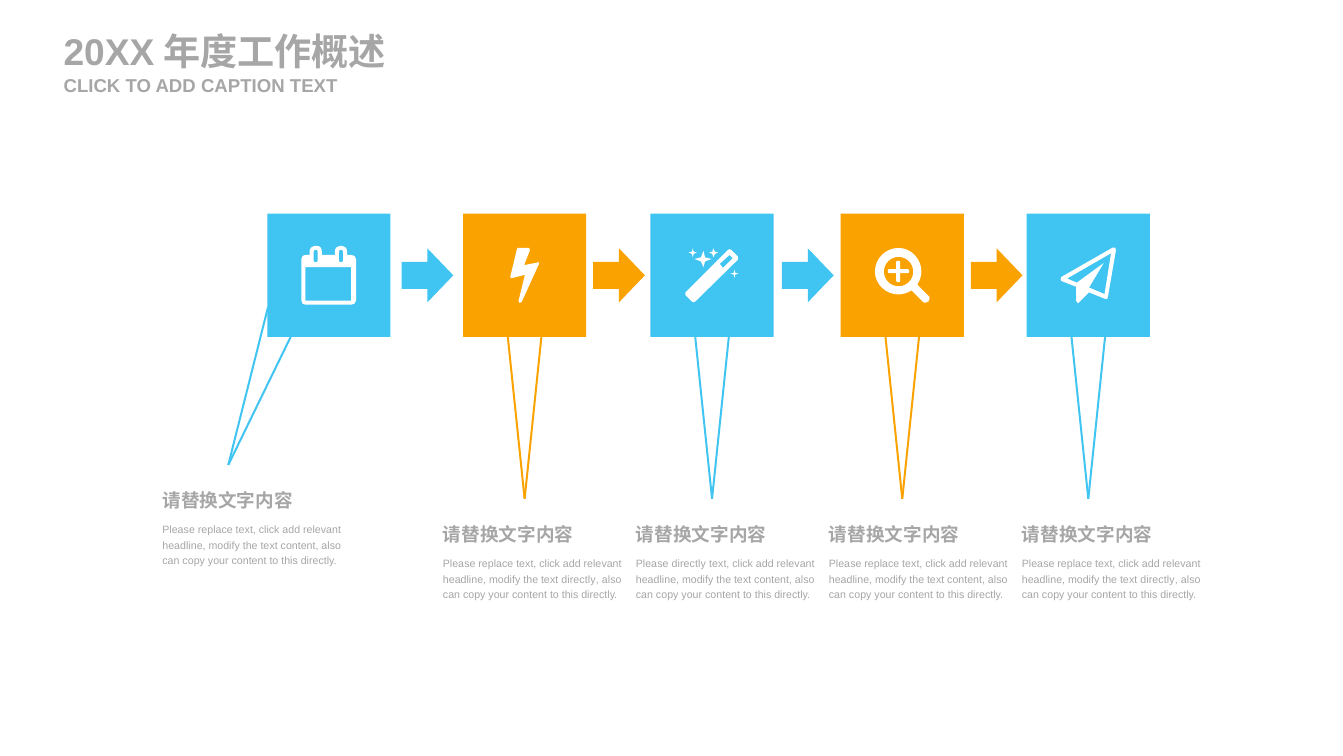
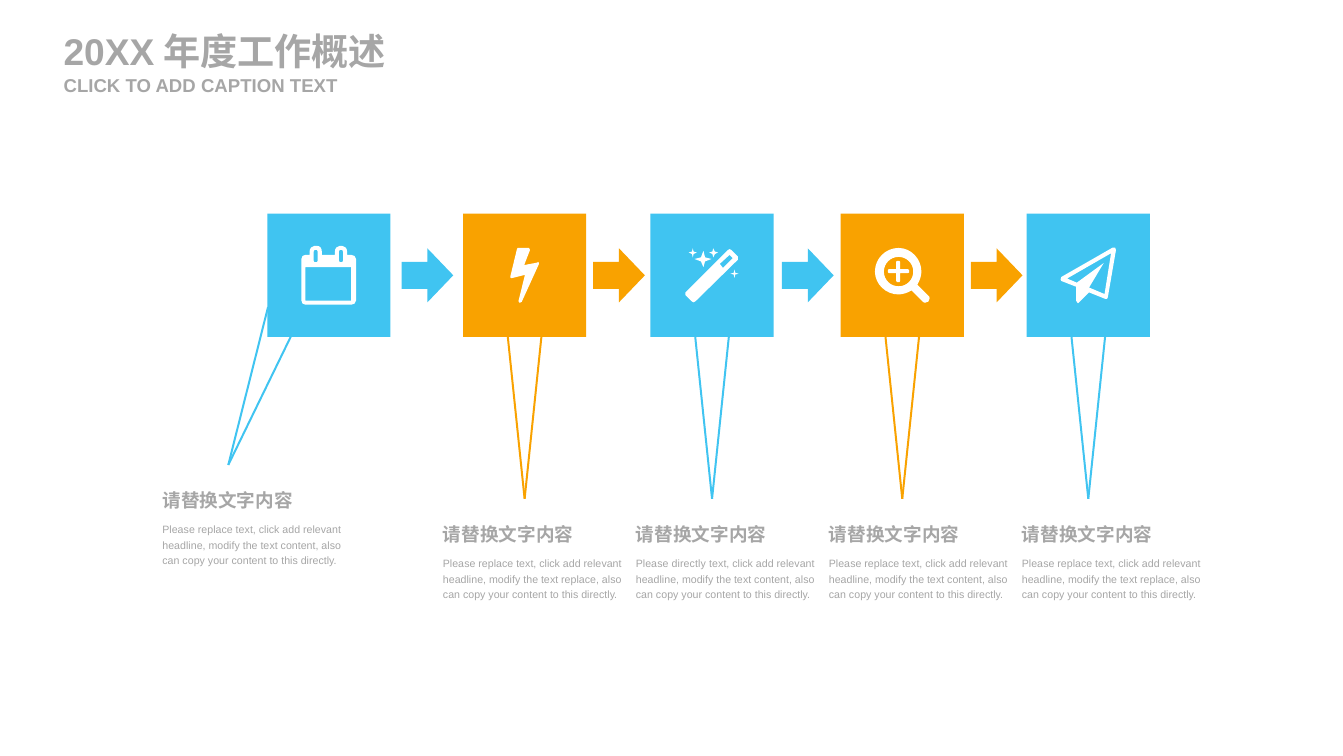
directly: directly -> replace (580, 579)
directly: directly -> replace (1159, 579)
